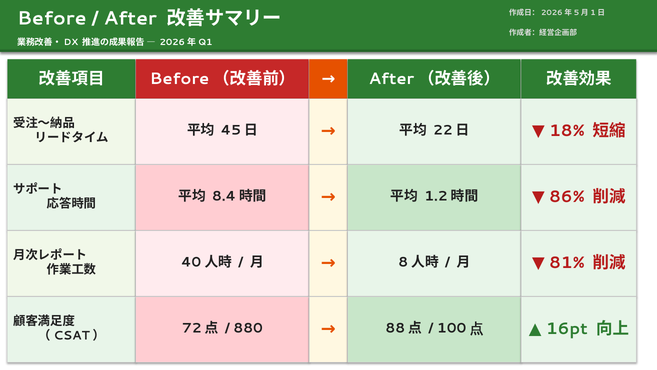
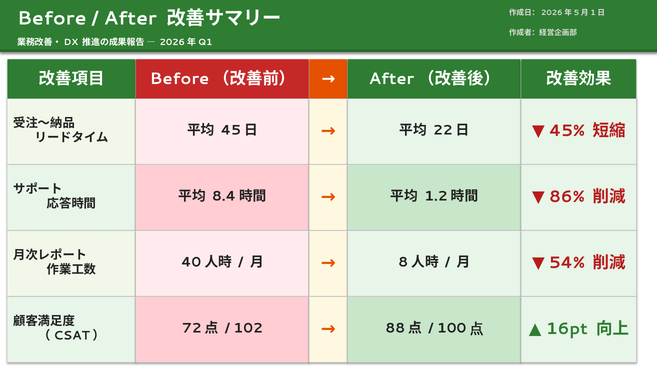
18%: 18% -> 45% (567, 131)
81%: 81% -> 54% (567, 263)
880: 880 -> 102 (248, 328)
